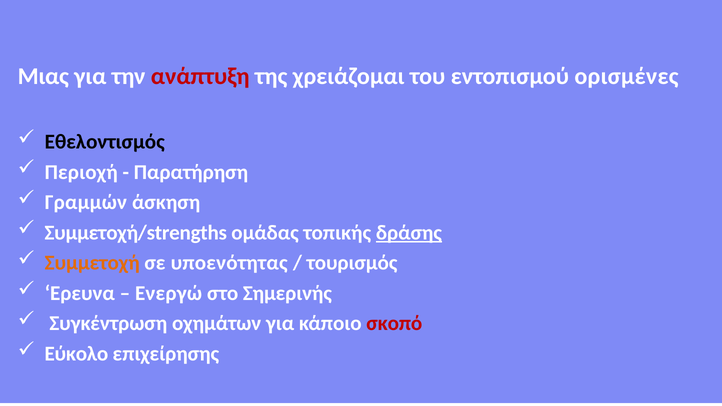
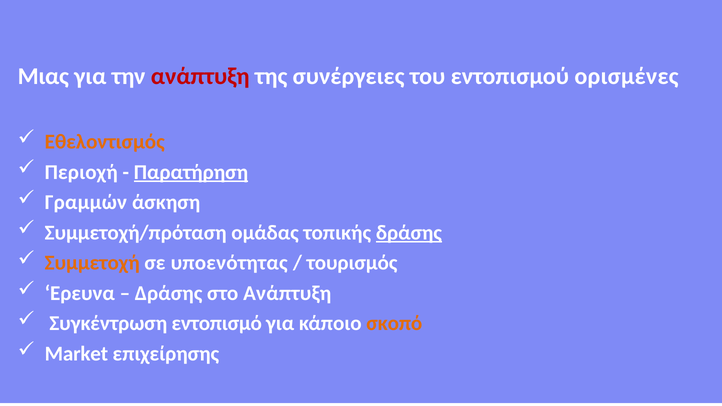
χρειάζομαι: χρειάζομαι -> συνέργειες (349, 76)
Εθελοντισμός colour: black -> orange (105, 142)
Παρατήρηση underline: none -> present (191, 172)
Συμμετοχή/strengths: Συμμετοχή/strengths -> Συμμετοχή/πρόταση (136, 233)
Ενεργώ: Ενεργώ -> Δράσης (169, 293)
στο Σημερινής: Σημερινής -> Ανάπτυξη (287, 293)
οχημάτων: οχημάτων -> εντοπισμό (217, 324)
σκοπό colour: red -> orange (394, 324)
Εύκολο: Εύκολο -> Market (76, 354)
